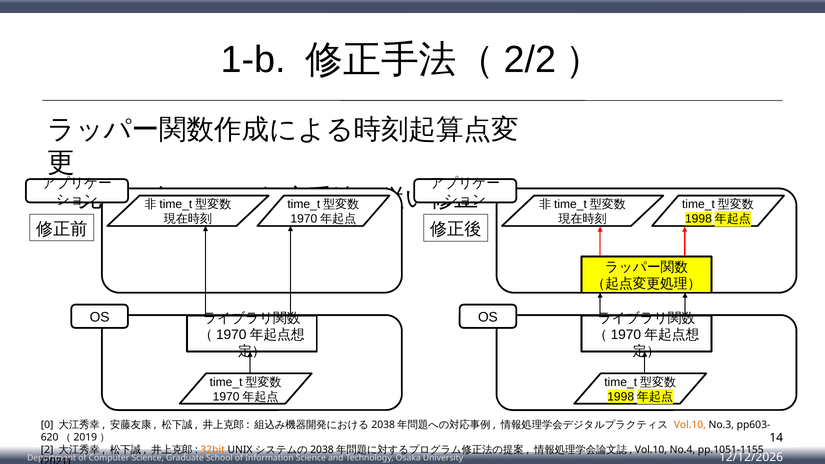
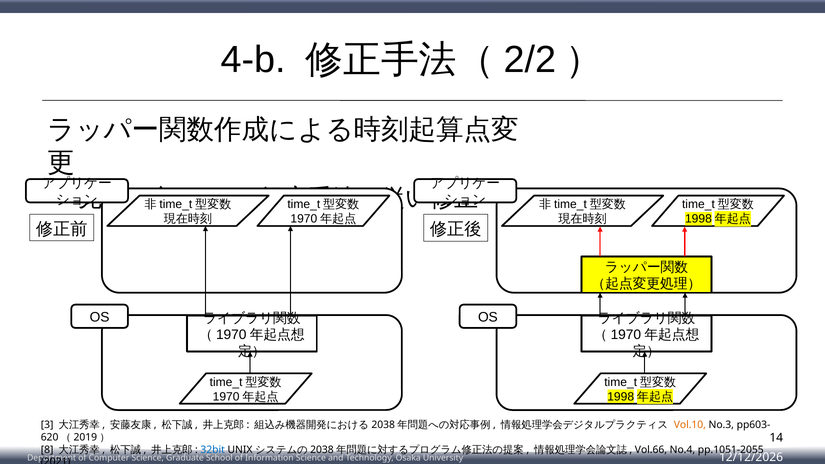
1-b: 1-b -> 4-b (253, 60)
0: 0 -> 3 (47, 425)
2: 2 -> 8 (47, 450)
32bit colour: orange -> blue (213, 450)
Vol.10: Vol.10 -> Vol.66 (651, 450)
pp.1051-1155: pp.1051-1155 -> pp.1051-2055 (731, 450)
